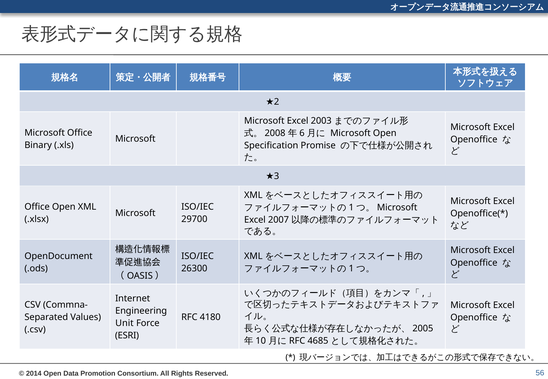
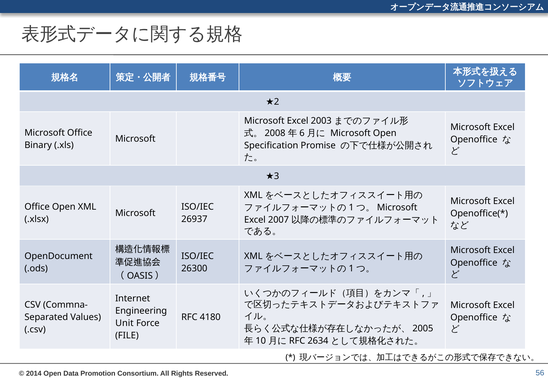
29700: 29700 -> 26937 (194, 220)
ESRI: ESRI -> FILE (127, 336)
4685: 4685 -> 2634 (318, 341)
